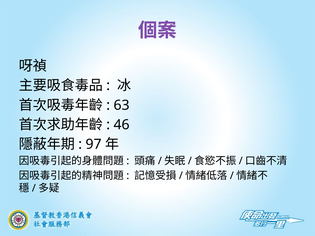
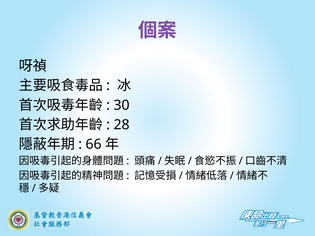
63: 63 -> 30 (122, 105)
46: 46 -> 28 (122, 125)
97: 97 -> 66 (94, 145)
